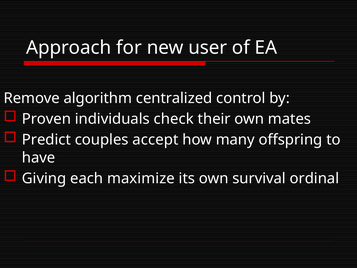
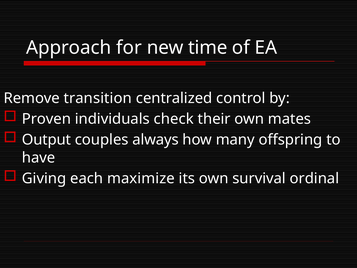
user: user -> time (208, 48)
algorithm: algorithm -> transition (98, 98)
Predict: Predict -> Output (47, 140)
accept: accept -> always (156, 140)
